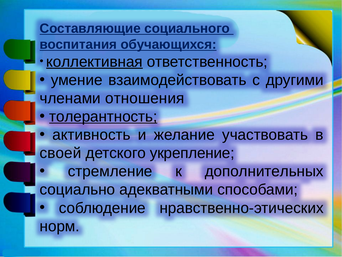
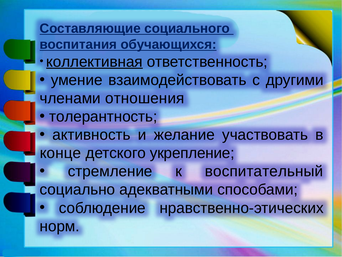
толерантность underline: present -> none (103, 116)
своей: своей -> конце (60, 153)
дополнительных: дополнительных -> воспитательный (264, 171)
